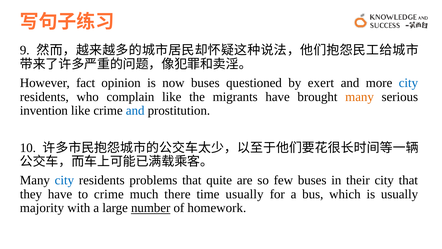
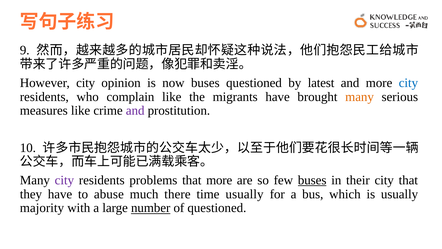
However fact: fact -> city (86, 83)
exert: exert -> latest (321, 83)
invention: invention -> measures (44, 111)
and colour: blue -> purple (135, 111)
city colour: blue -> purple (64, 180)
that quite: quite -> more (219, 180)
buses underline: none -> present (312, 180)
to crime: crime -> abuse (109, 194)
of homework: homework -> questioned (217, 208)
